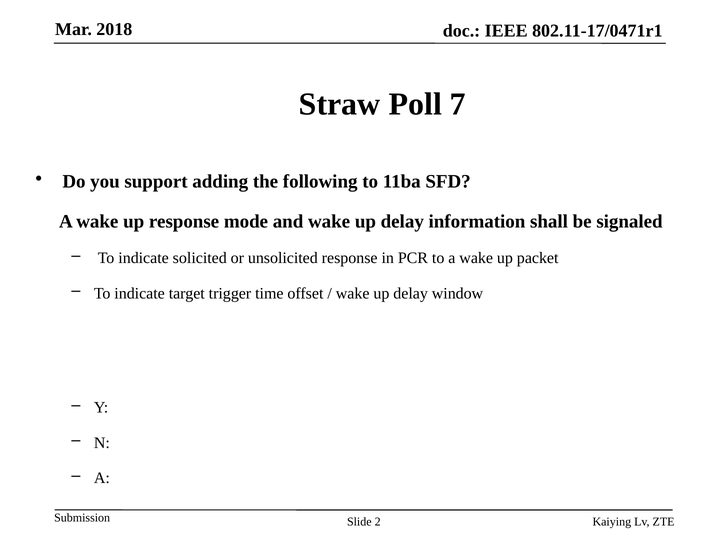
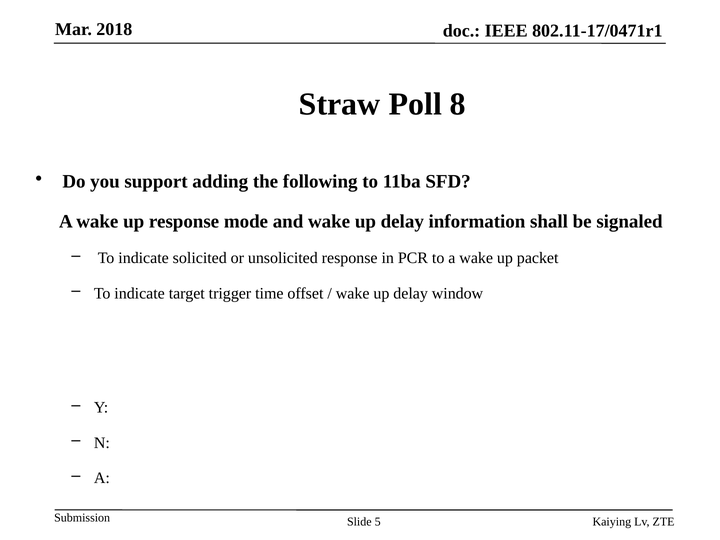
7: 7 -> 8 (458, 104)
2: 2 -> 5 (378, 522)
